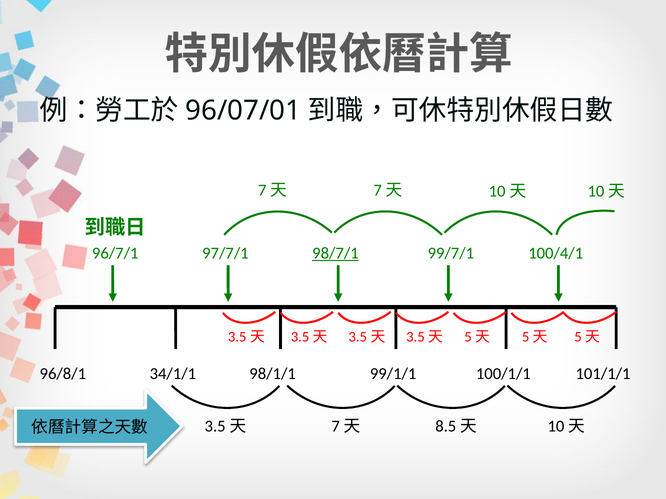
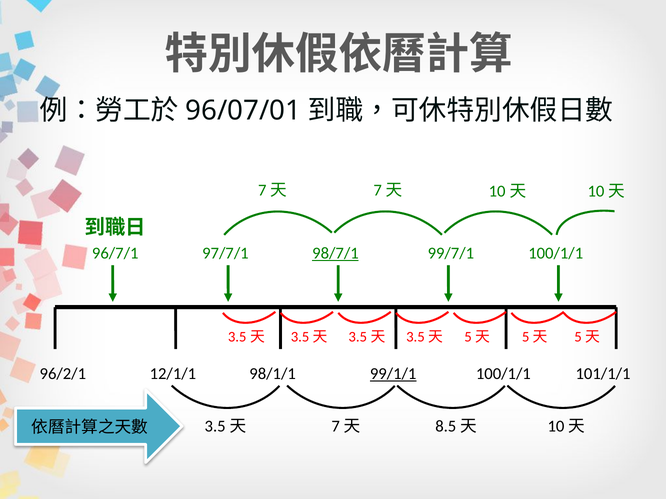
96/7/1 100/4/1: 100/4/1 -> 100/1/1 (556, 254)
96/8/1: 96/8/1 -> 96/2/1 (63, 374)
34/1/1: 34/1/1 -> 12/1/1 (173, 374)
99/1/1 underline: none -> present (393, 374)
